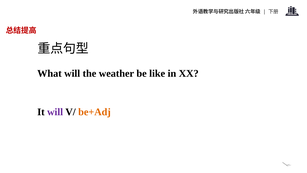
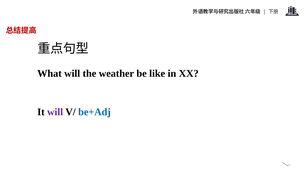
be+Adj colour: orange -> blue (94, 112)
